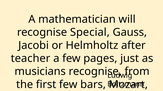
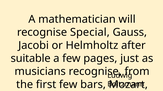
teacher: teacher -> suitable (31, 59)
